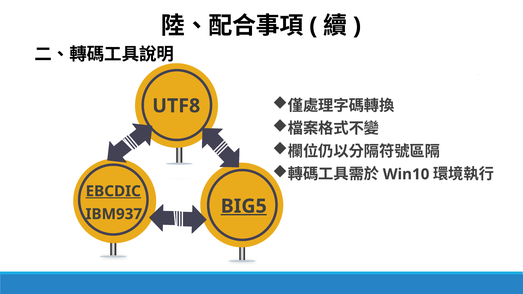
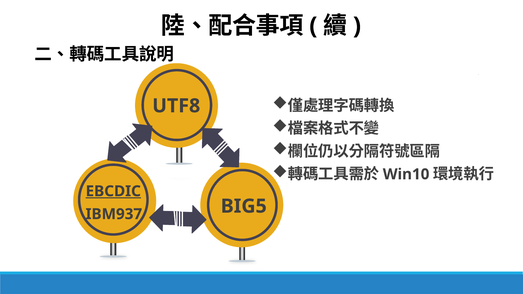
BIG5 underline: present -> none (244, 206)
